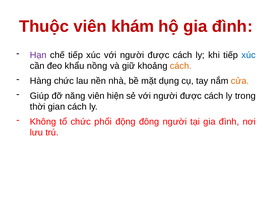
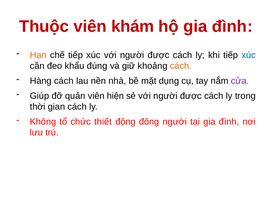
Hạn colour: purple -> orange (38, 55)
nồng: nồng -> đúng (97, 66)
Hàng chức: chức -> cách (64, 81)
cửa colour: orange -> purple (240, 81)
năng: năng -> quản (75, 96)
phổi: phổi -> thiết (103, 122)
